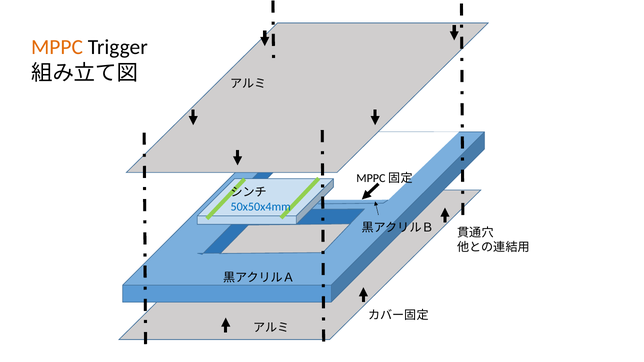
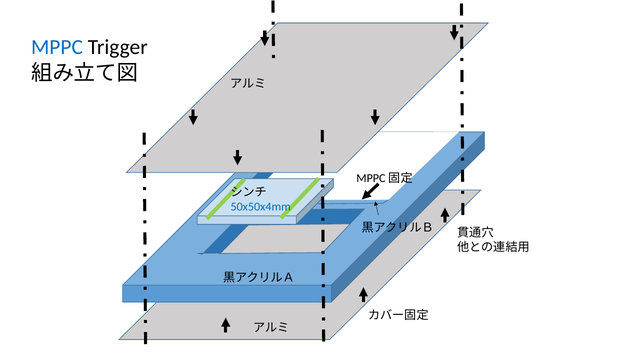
MPPC colour: orange -> blue (57, 47)
